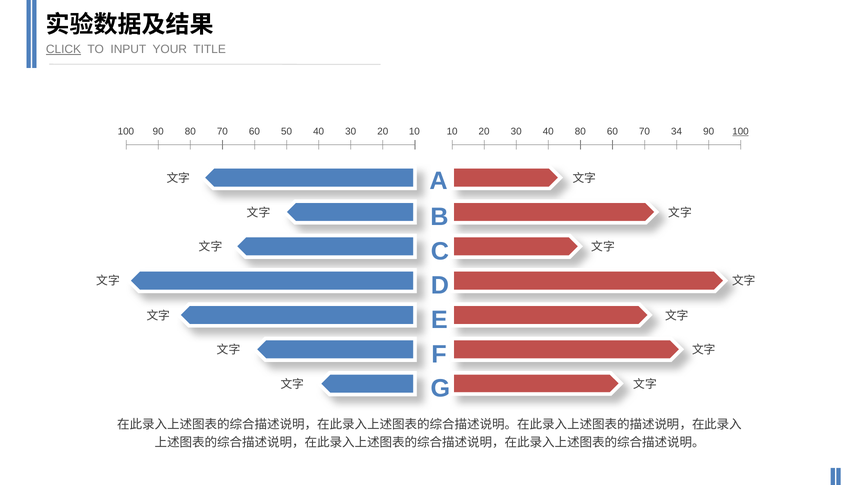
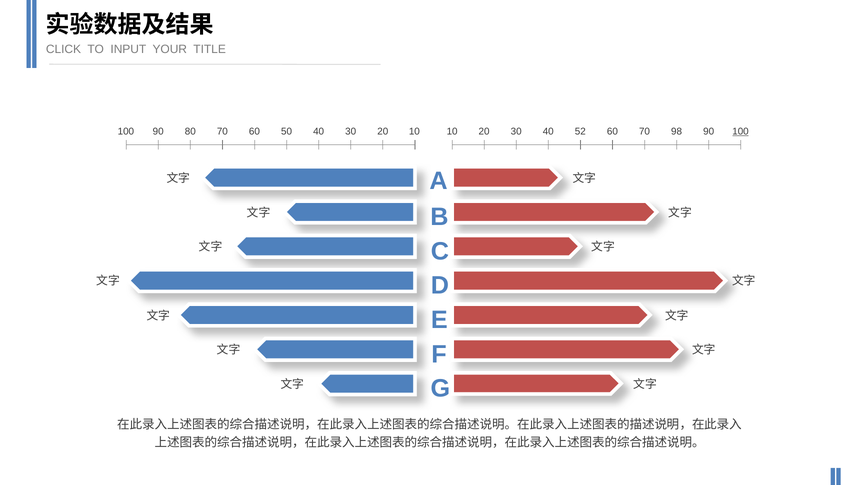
CLICK underline: present -> none (64, 49)
40 80: 80 -> 52 (580, 132)
34: 34 -> 98 (677, 132)
